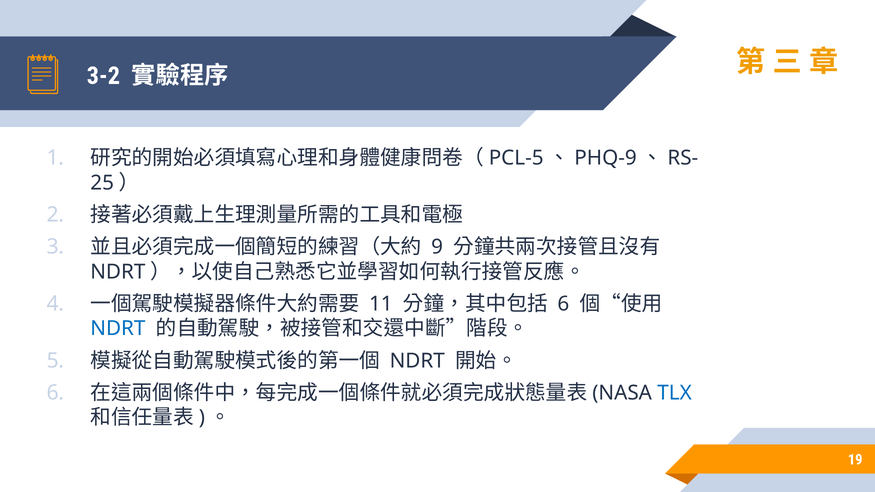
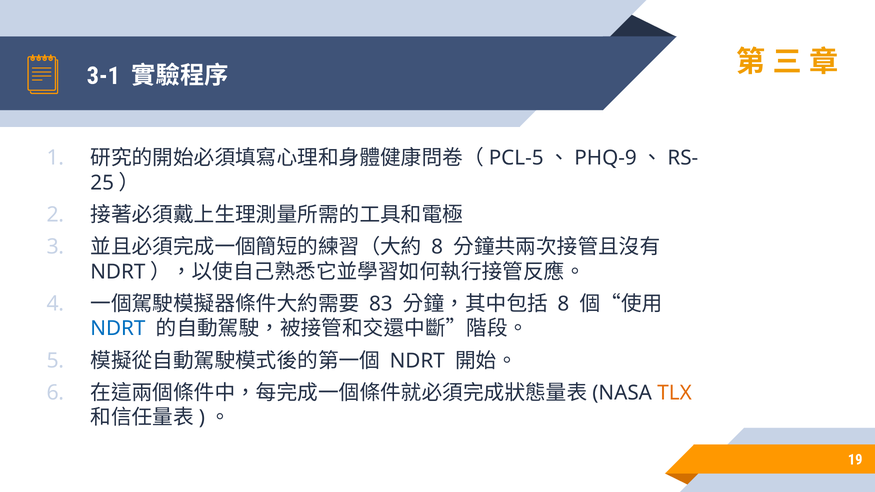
3-2: 3-2 -> 3-1 (103, 76)
9: 9 -> 8 (437, 247)
11: 11 -> 83 (381, 304)
6: 6 -> 8 (563, 304)
TLX colour: blue -> orange (675, 393)
